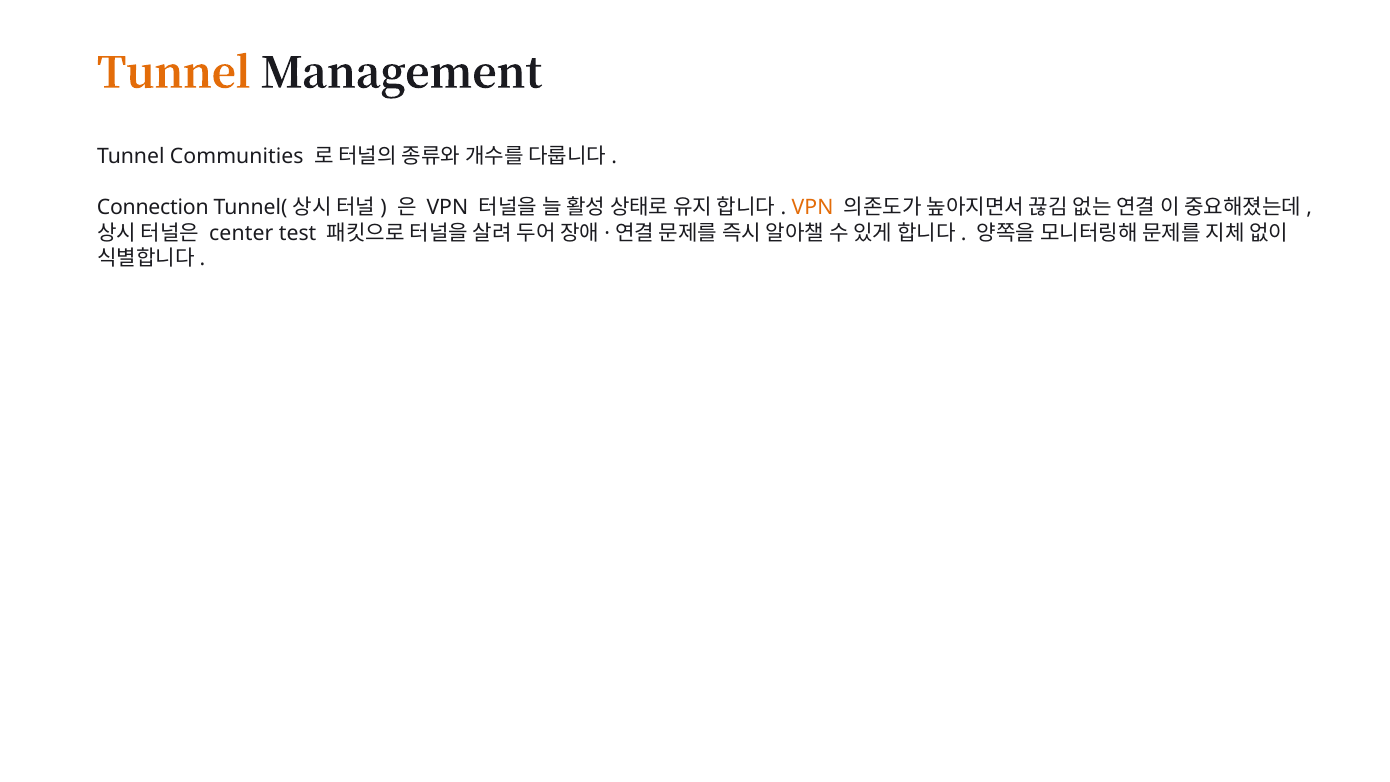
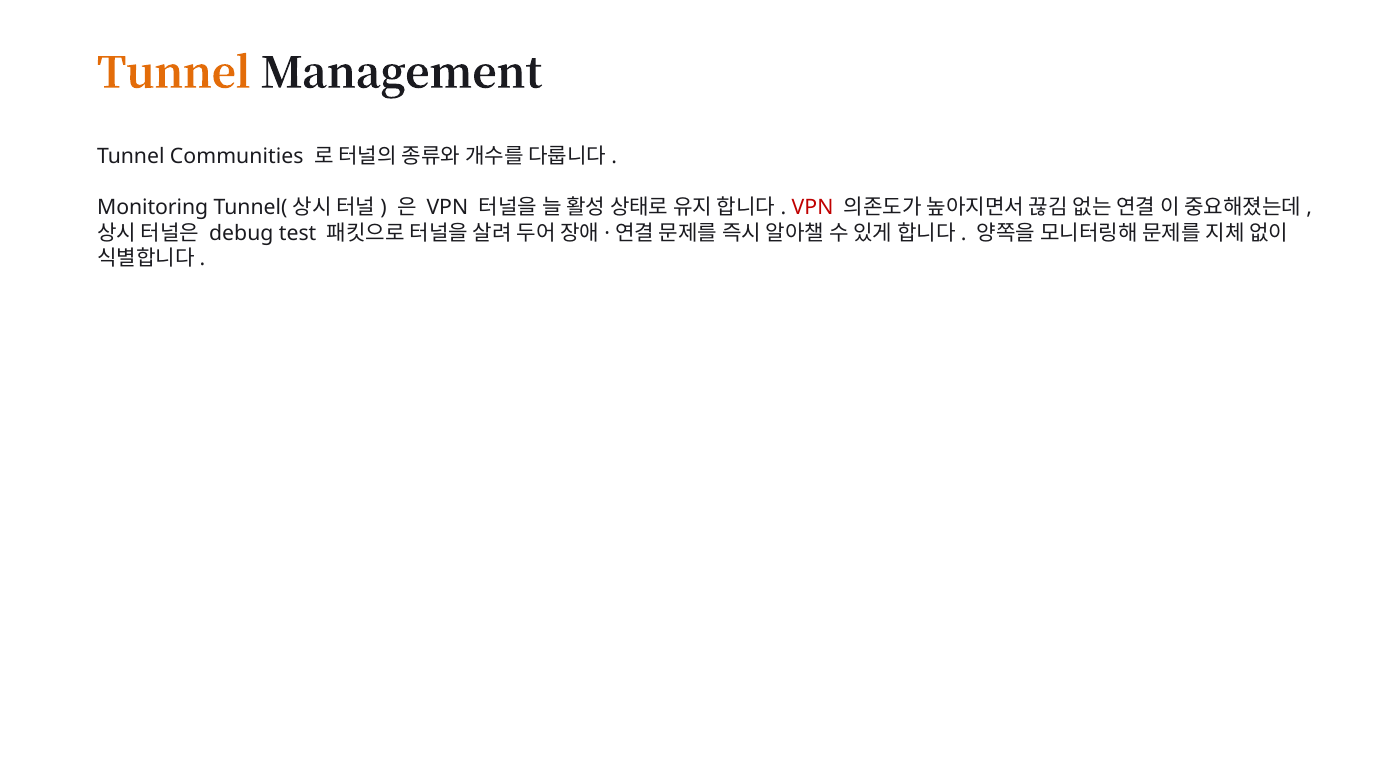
Connection: Connection -> Monitoring (153, 208)
VPN colour: orange -> red (813, 208)
center: center -> debug (241, 233)
